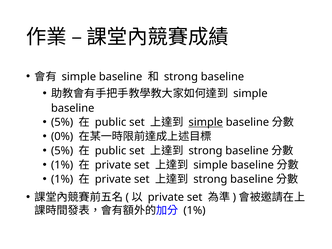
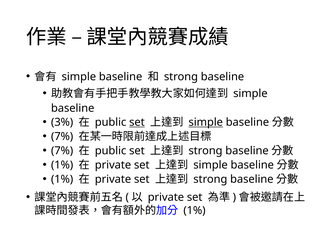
5%: 5% -> 3% (62, 122)
set underline: none -> present (137, 122)
0%: 0% -> 7% (62, 137)
5%: 5% -> 7% (62, 151)
